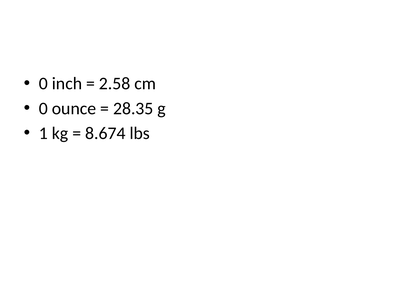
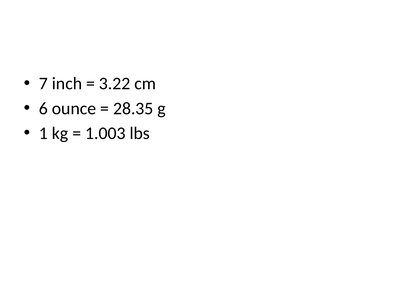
0: 0 -> 7 (43, 84)
2.58: 2.58 -> 3.22 (115, 84)
0: 0 -> 6 (43, 109)
8.674: 8.674 -> 1.003 (105, 133)
